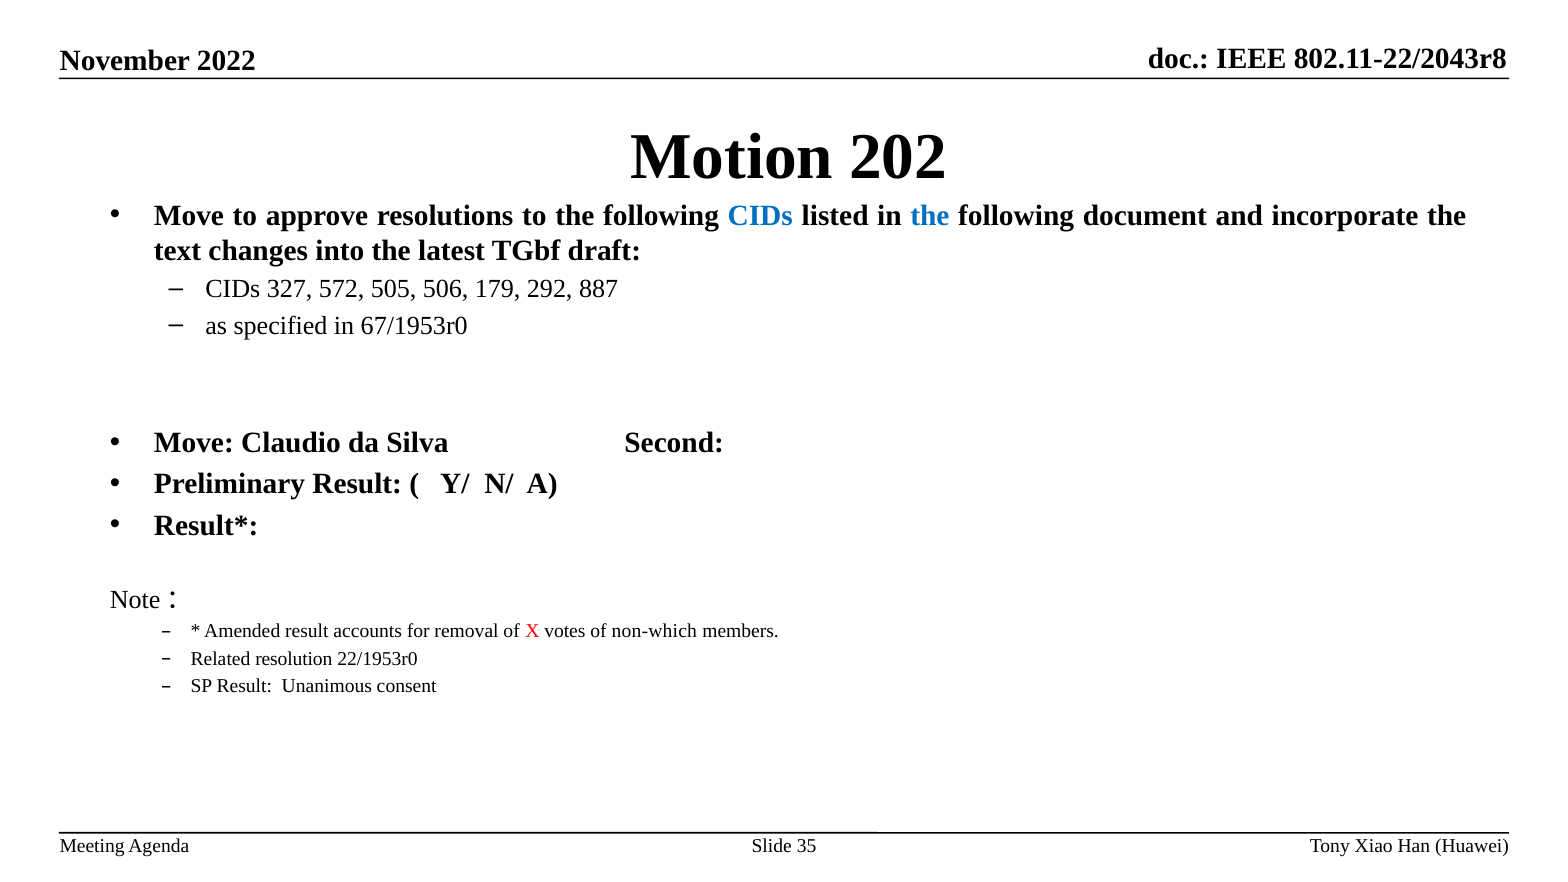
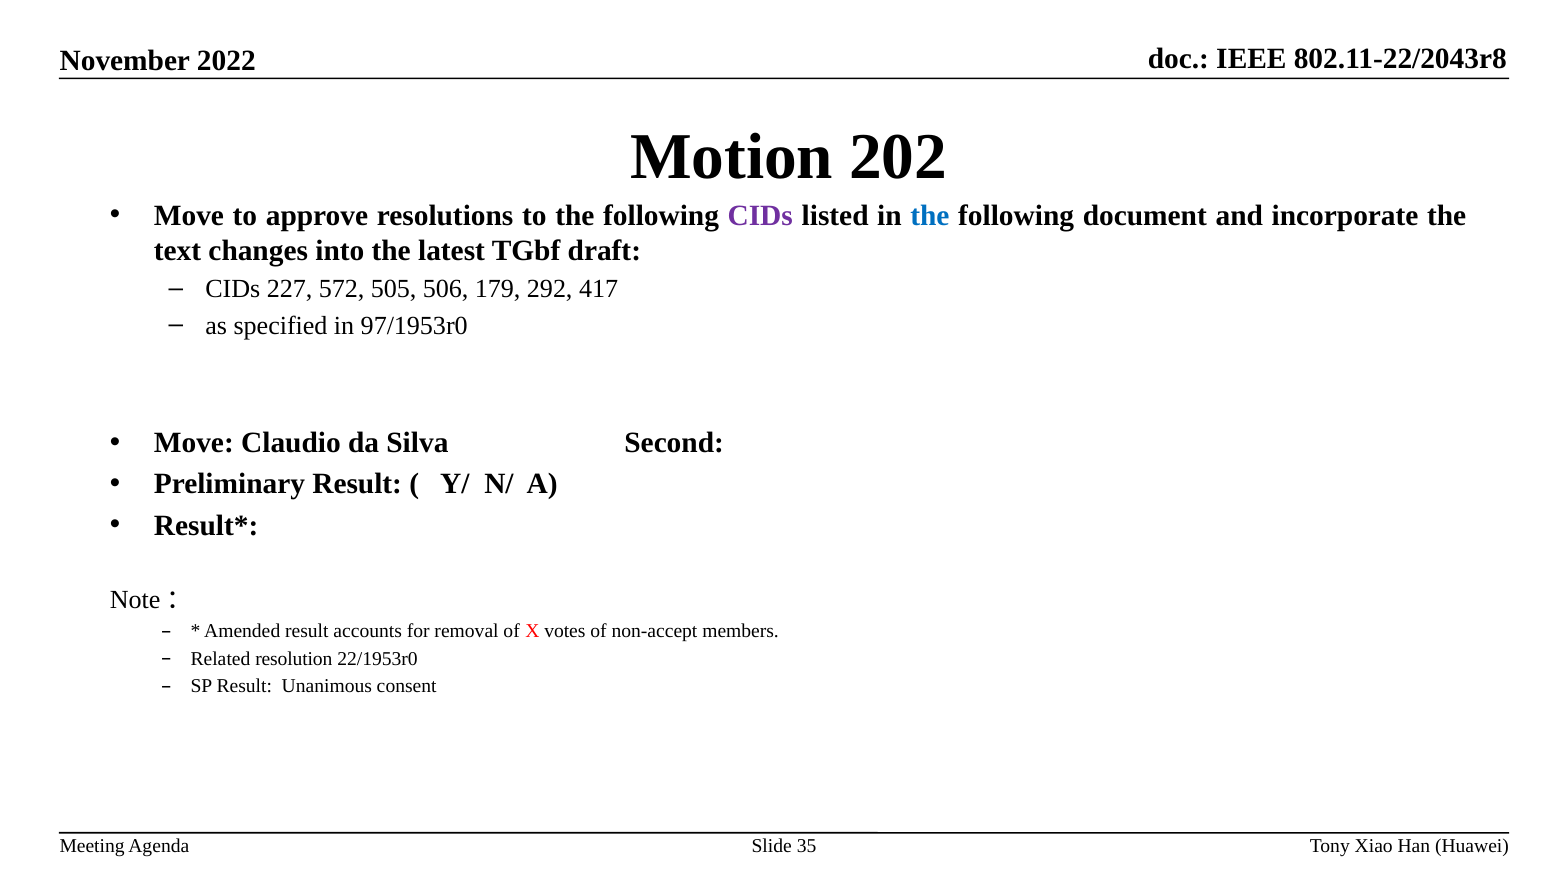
CIDs colour: blue -> purple (760, 216)
327: 327 -> 227 (290, 289)
887: 887 -> 417 (599, 289)
67/1953r0: 67/1953r0 -> 97/1953r0 (414, 326)
non-which: non-which -> non-accept (654, 631)
